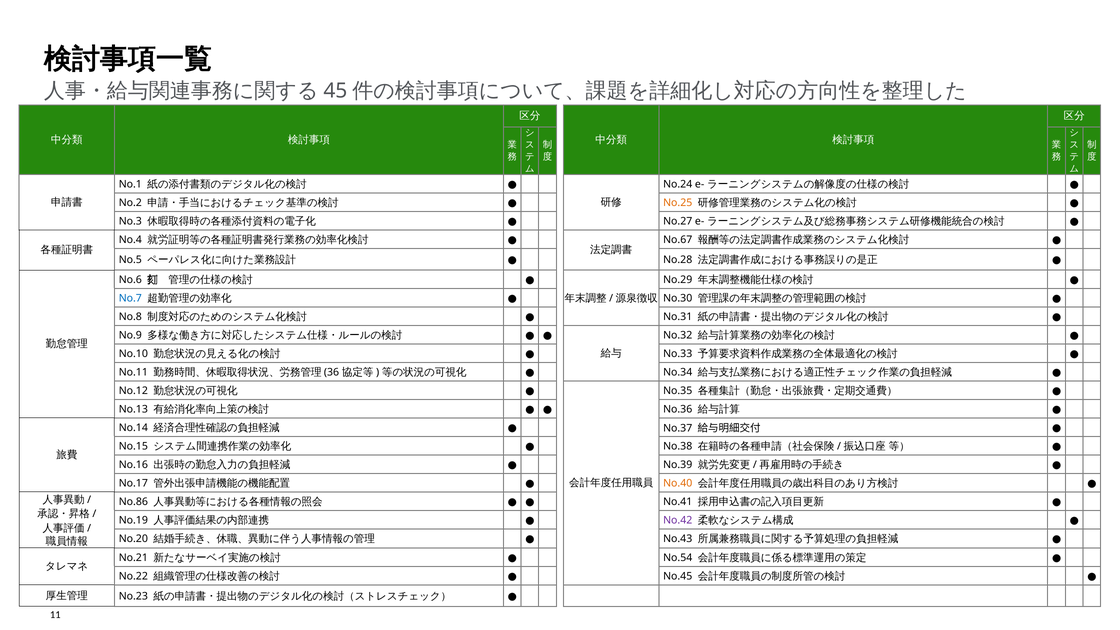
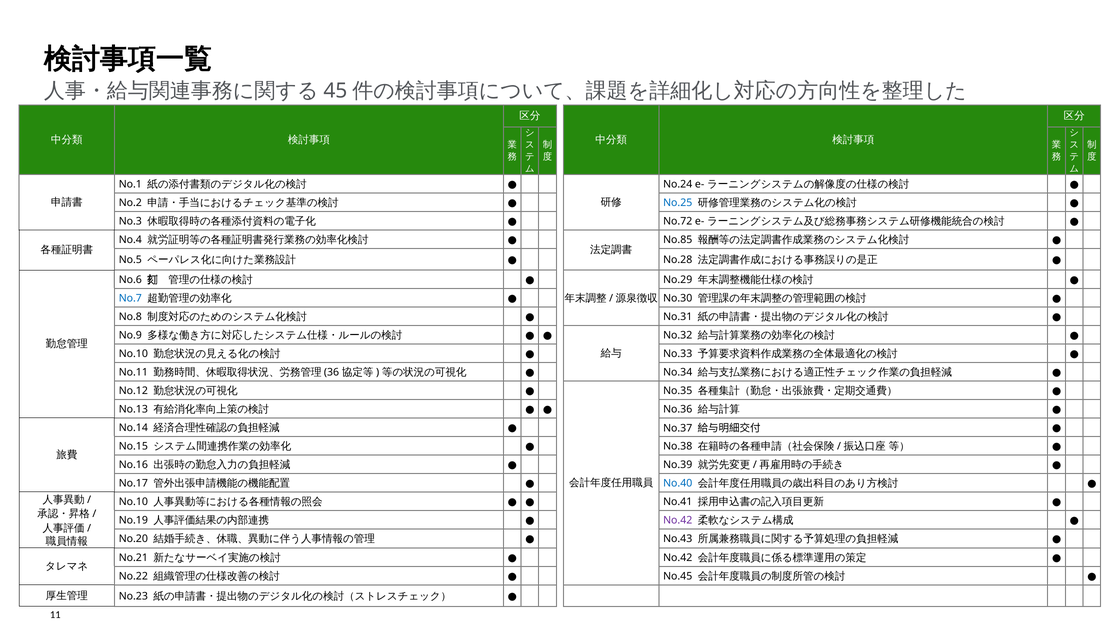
No.25 colour: orange -> blue (678, 203)
No.27: No.27 -> No.72 (678, 221)
No.67: No.67 -> No.85 (678, 240)
No.40 colour: orange -> blue (678, 483)
No.86: No.86 -> No.10 (133, 502)
No.54: No.54 -> No.42 (678, 558)
